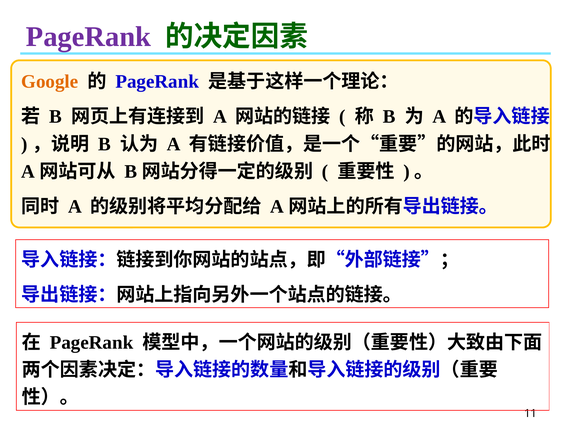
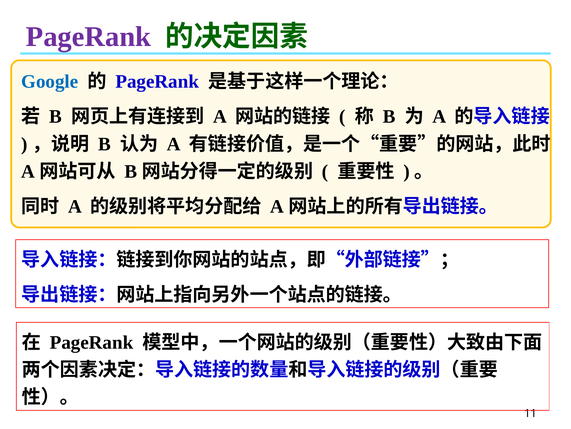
Google colour: orange -> blue (50, 81)
